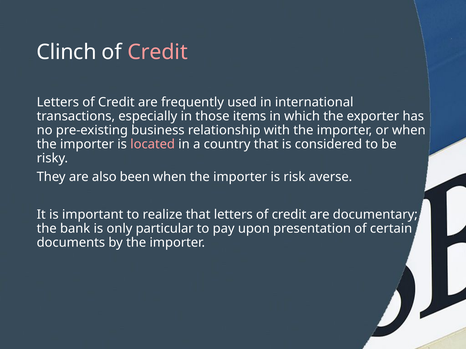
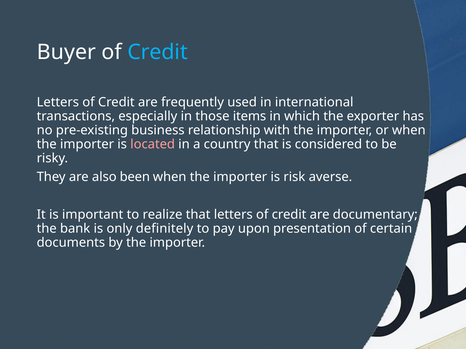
Clinch: Clinch -> Buyer (66, 52)
Credit colour: pink -> light blue (158, 52)
particular: particular -> definitely (165, 229)
